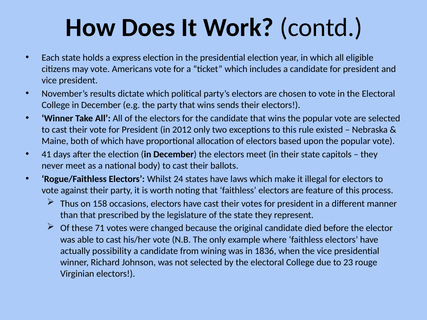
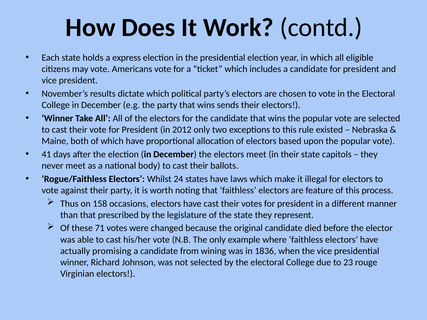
possibility: possibility -> promising (112, 251)
